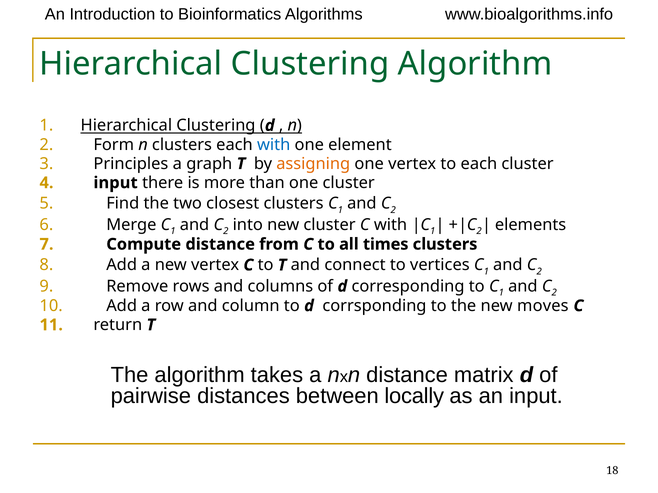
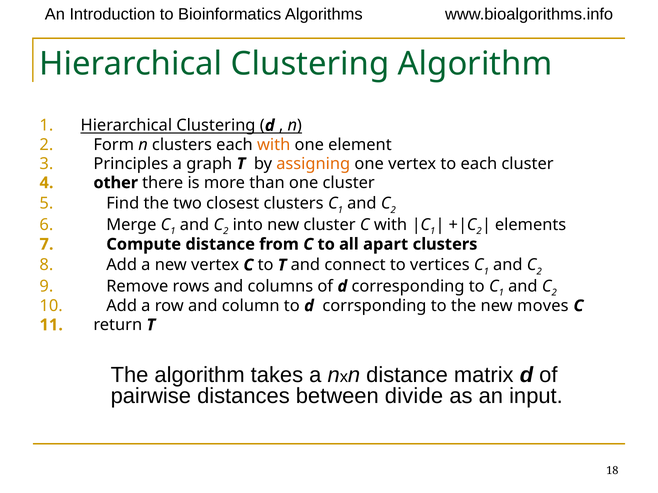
with colour: blue -> orange (274, 145)
input: input -> other (116, 183)
times: times -> apart (386, 245)
locally: locally -> divide (414, 396)
